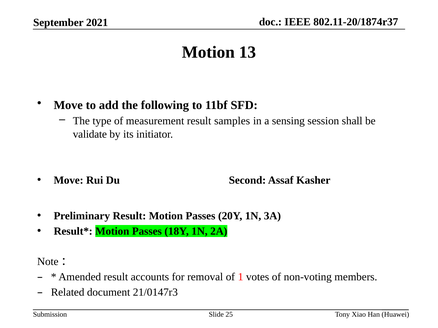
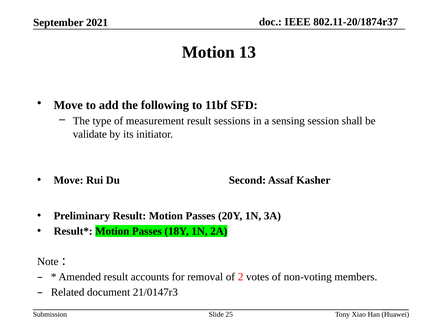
samples: samples -> sessions (232, 121)
1: 1 -> 2 (241, 277)
